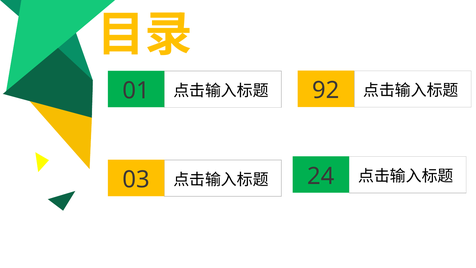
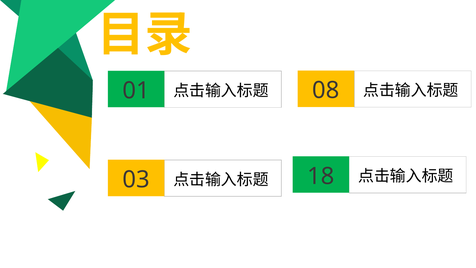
92: 92 -> 08 (326, 90)
24: 24 -> 18 (321, 176)
